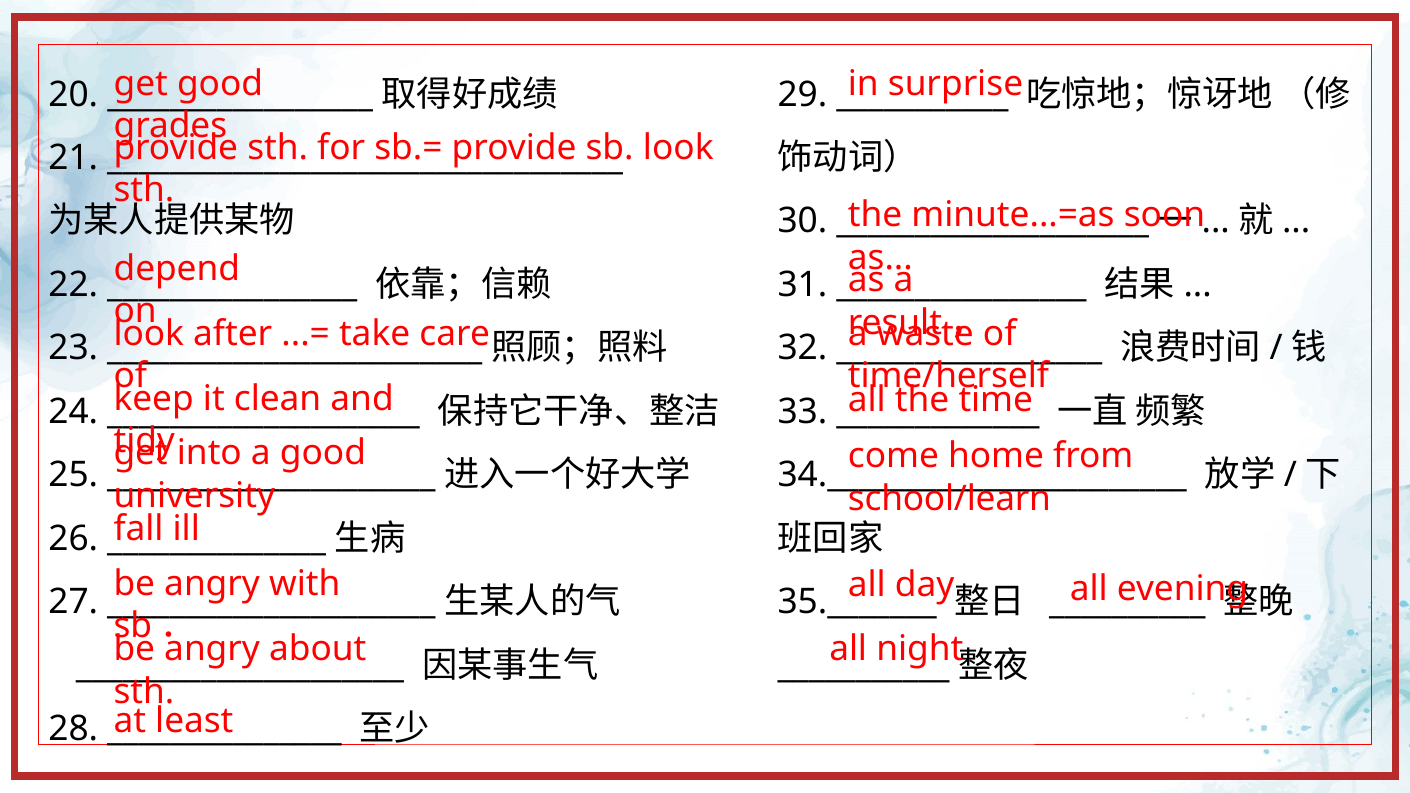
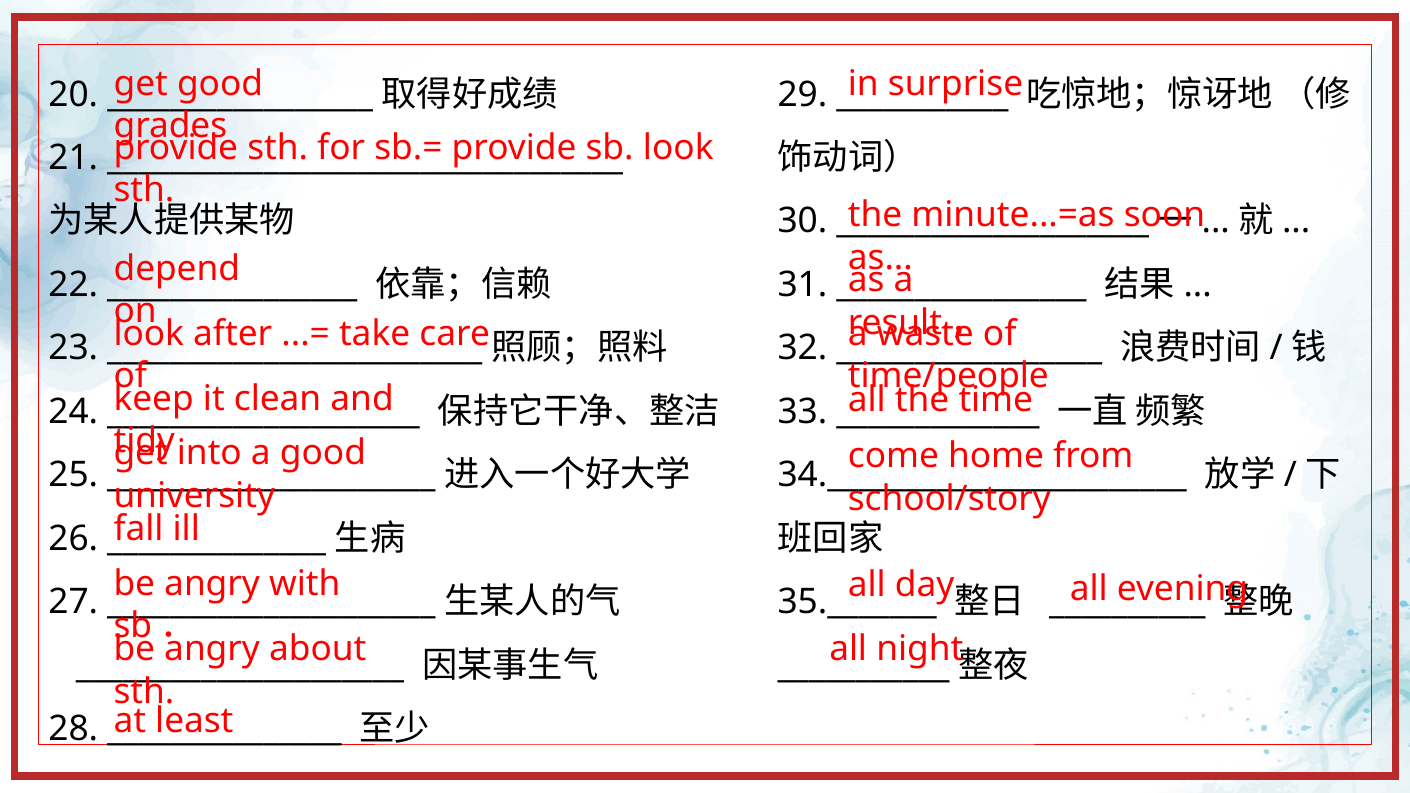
time/herself: time/herself -> time/people (948, 376)
school/learn: school/learn -> school/story (949, 499)
